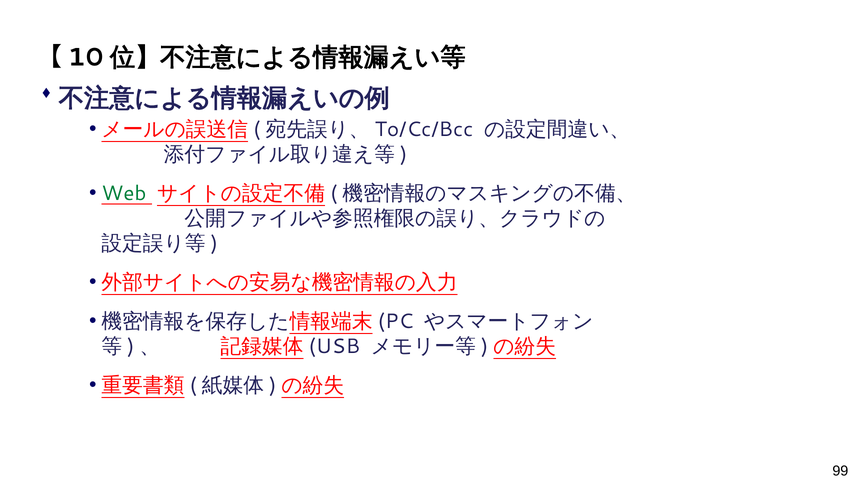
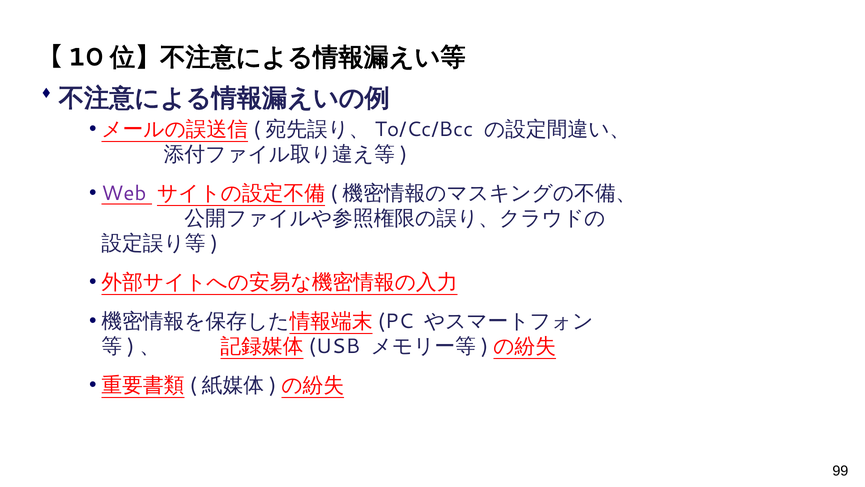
Web colour: green -> purple (124, 193)
